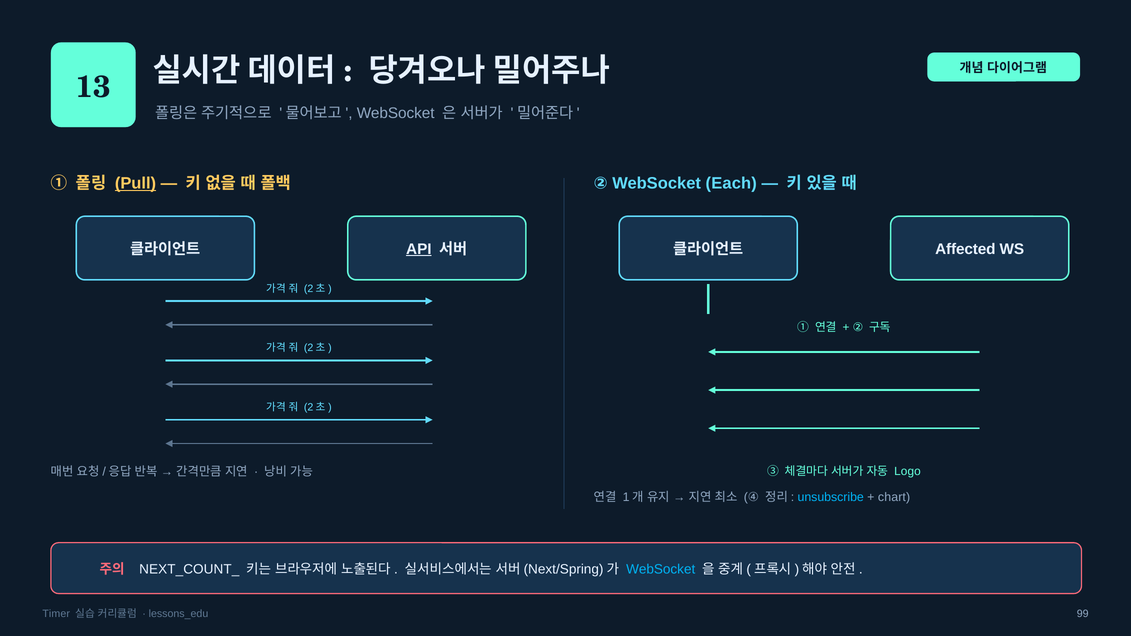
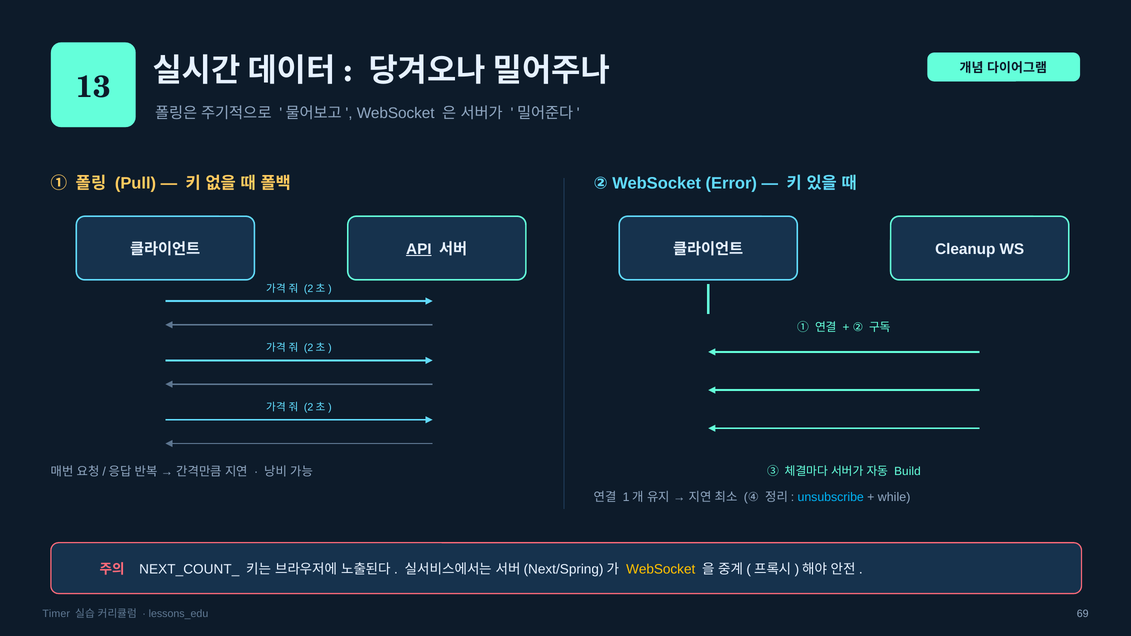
Each: Each -> Error (731, 183)
Pull underline: present -> none (135, 183)
Affected: Affected -> Cleanup (965, 249)
Logo: Logo -> Build (907, 472)
chart: chart -> while (894, 497)
WebSocket colour: light blue -> yellow (661, 569)
99: 99 -> 69 (1083, 614)
